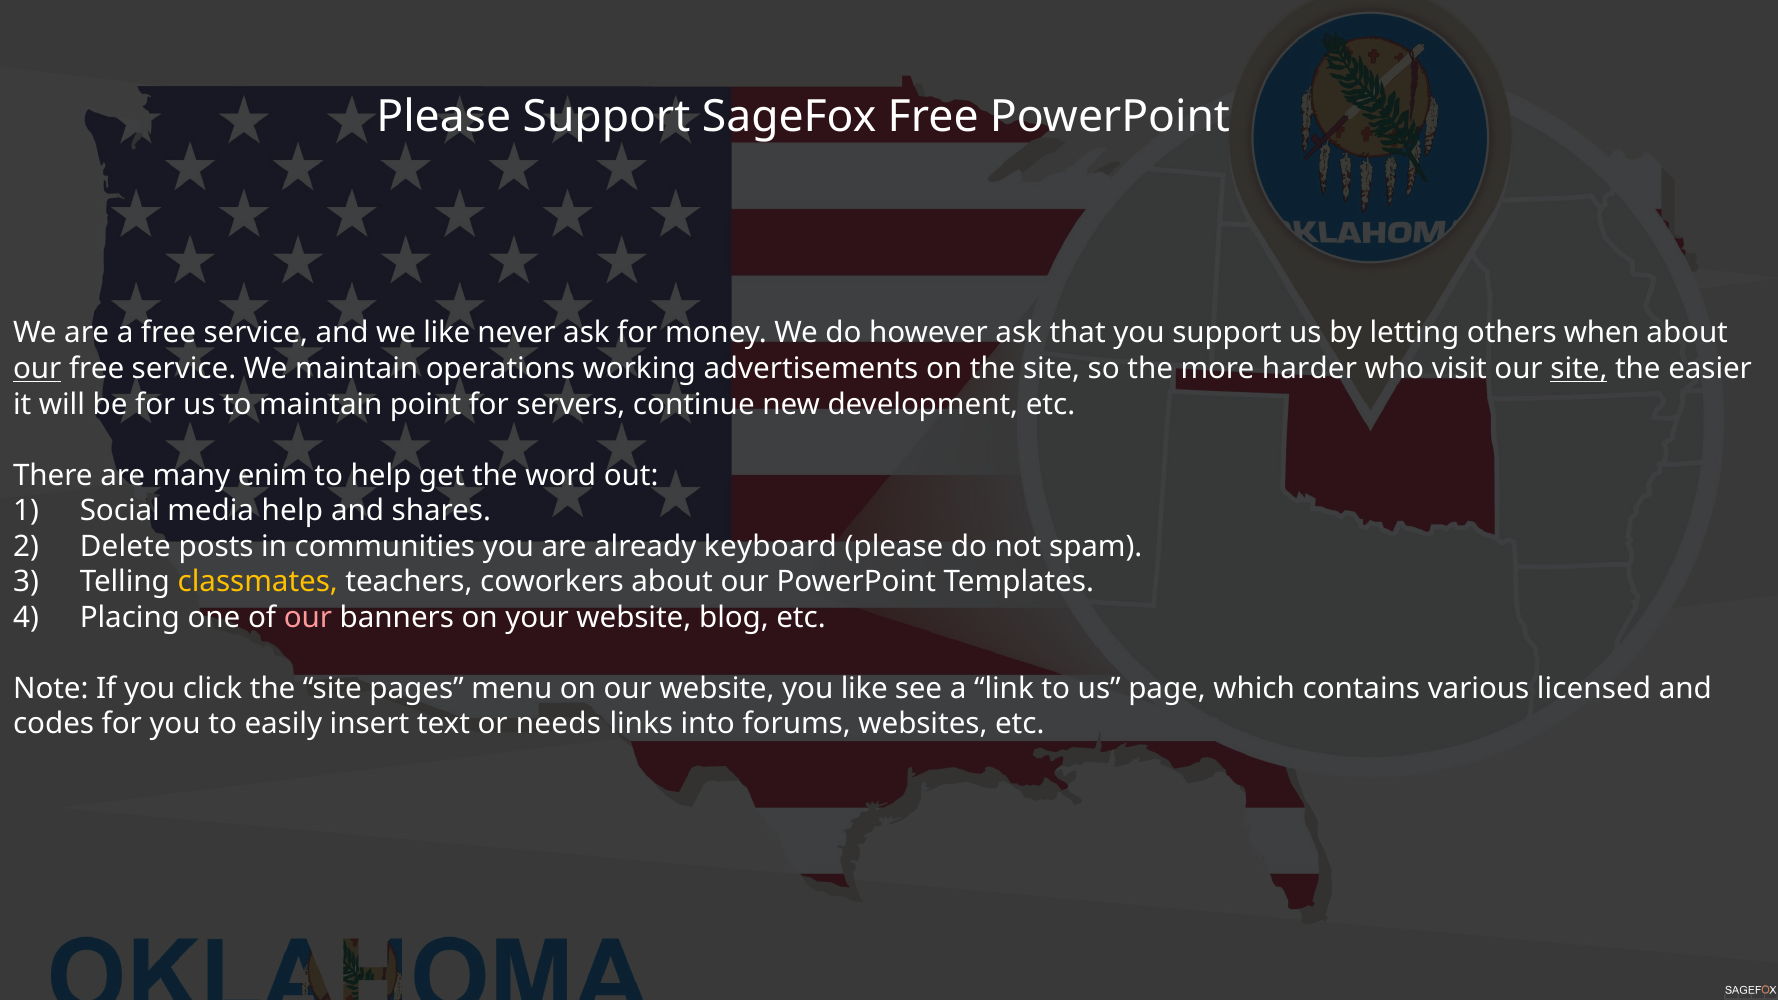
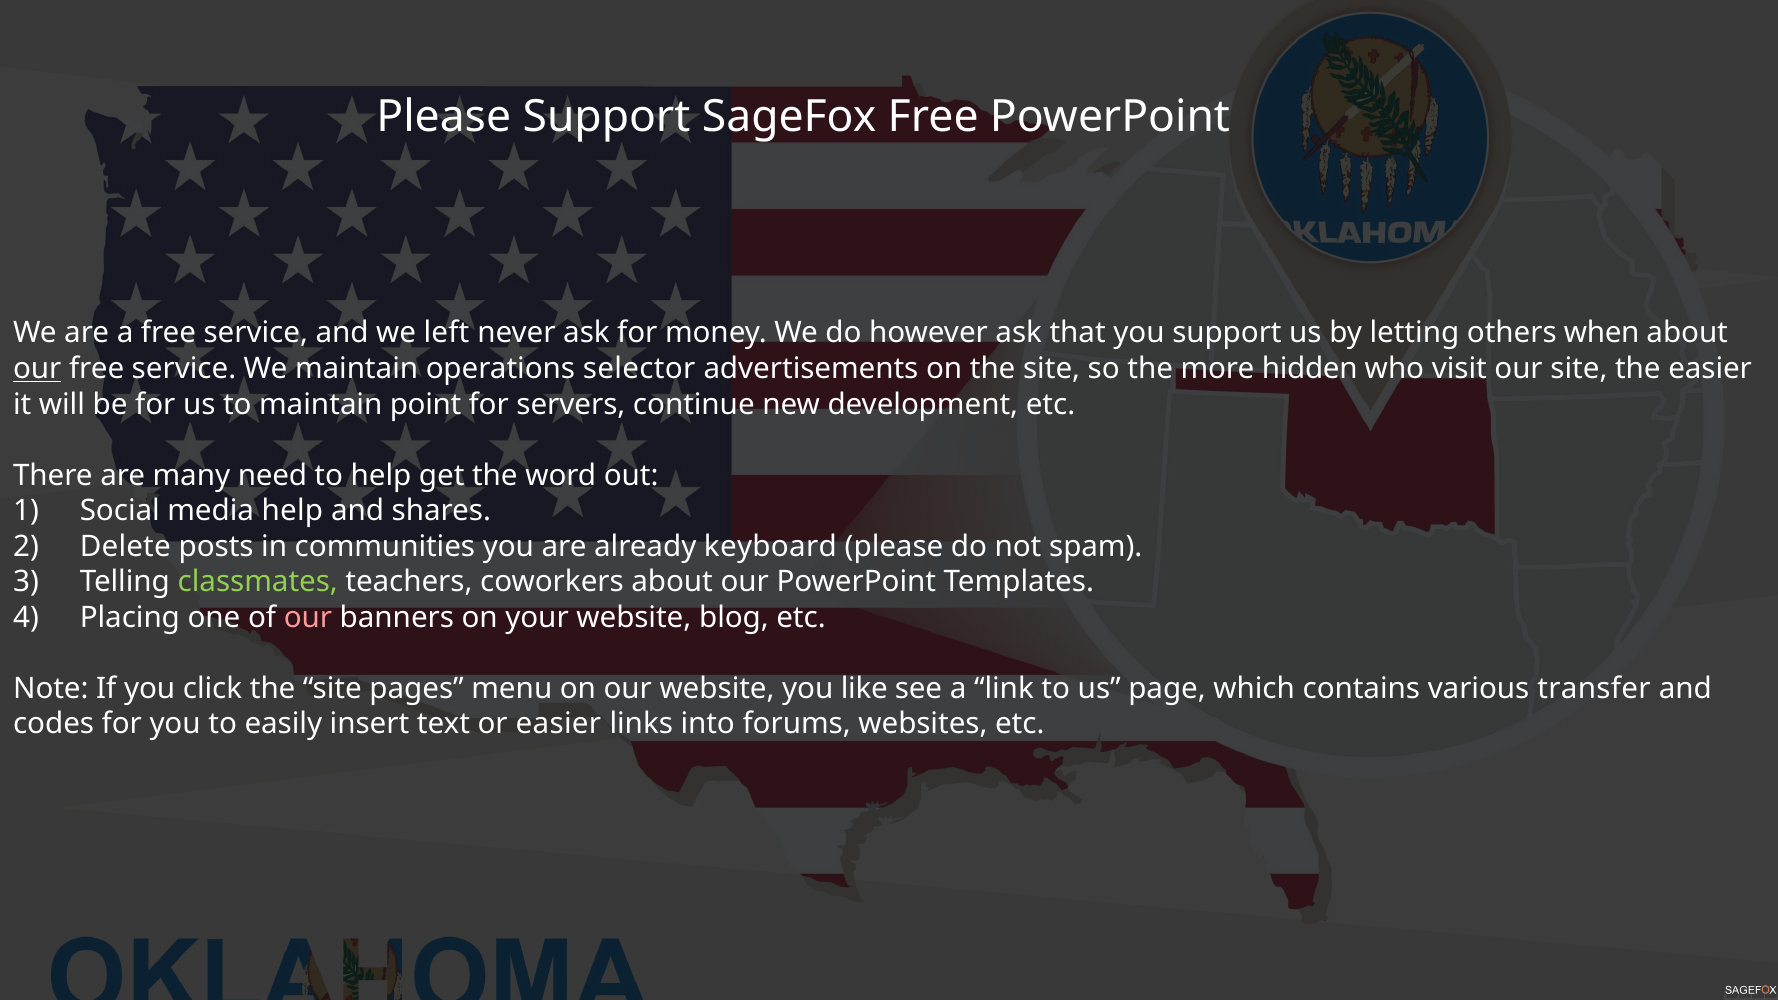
we like: like -> left (447, 333)
working: working -> selector (639, 369)
harder: harder -> hidden (1310, 369)
site underline: present -> none (1579, 369)
enim: enim -> need (273, 475)
classmates colour: yellow -> light green (258, 582)
licensed: licensed -> transfer (1594, 689)
or needs: needs -> easier (558, 724)
